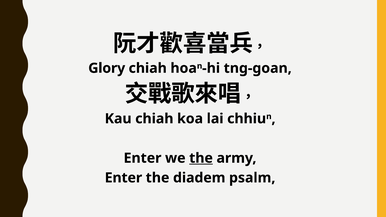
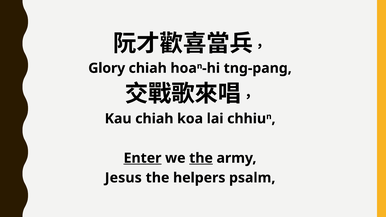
tng-goan: tng-goan -> tng-pang (258, 68)
Enter underline: none -> present (143, 158)
Enter: Enter -> Jesus (123, 178)
diadem: diadem -> helpers (199, 178)
